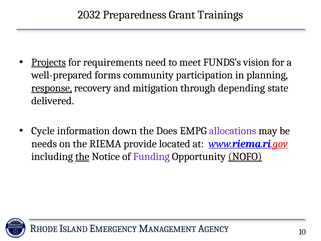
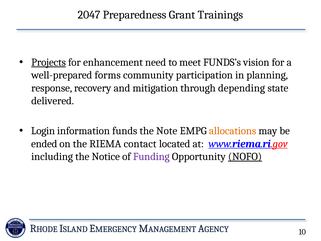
2032: 2032 -> 2047 (89, 15)
requirements: requirements -> enhancement (113, 62)
response underline: present -> none (52, 88)
Cycle: Cycle -> Login (43, 131)
down: down -> funds (125, 131)
Does: Does -> Note (167, 131)
allocations colour: purple -> orange (233, 131)
needs: needs -> ended (44, 144)
provide: provide -> contact (140, 144)
the underline: present -> none (82, 156)
